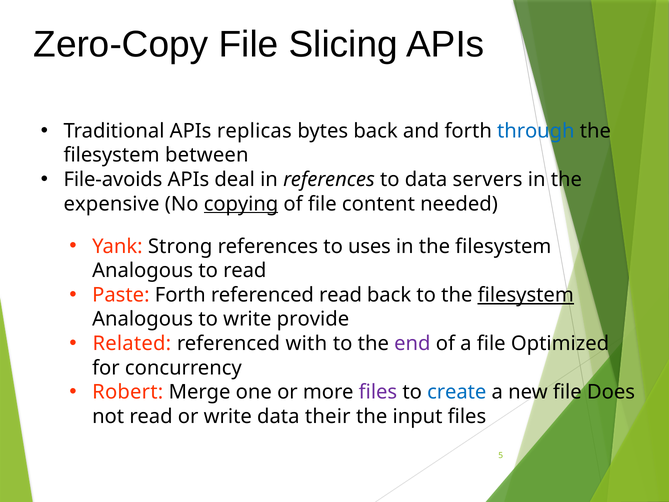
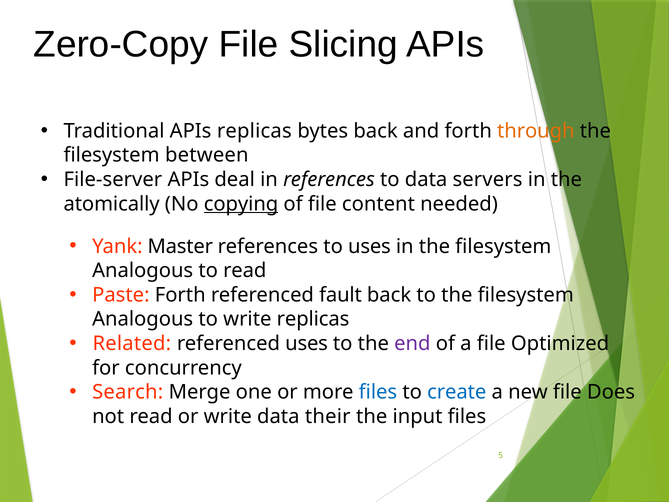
through colour: blue -> orange (536, 131)
File-avoids: File-avoids -> File-server (113, 179)
expensive: expensive -> atomically (112, 204)
Strong: Strong -> Master (180, 246)
referenced read: read -> fault (340, 295)
ﬁlesystem underline: present -> none (526, 295)
write provide: provide -> replicas (313, 319)
referenced with: with -> uses (307, 343)
Robert: Robert -> Search (128, 392)
ﬁles colour: purple -> blue (378, 392)
